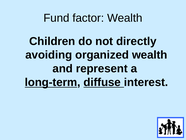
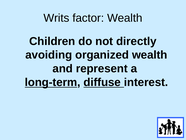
Fund: Fund -> Writs (56, 18)
